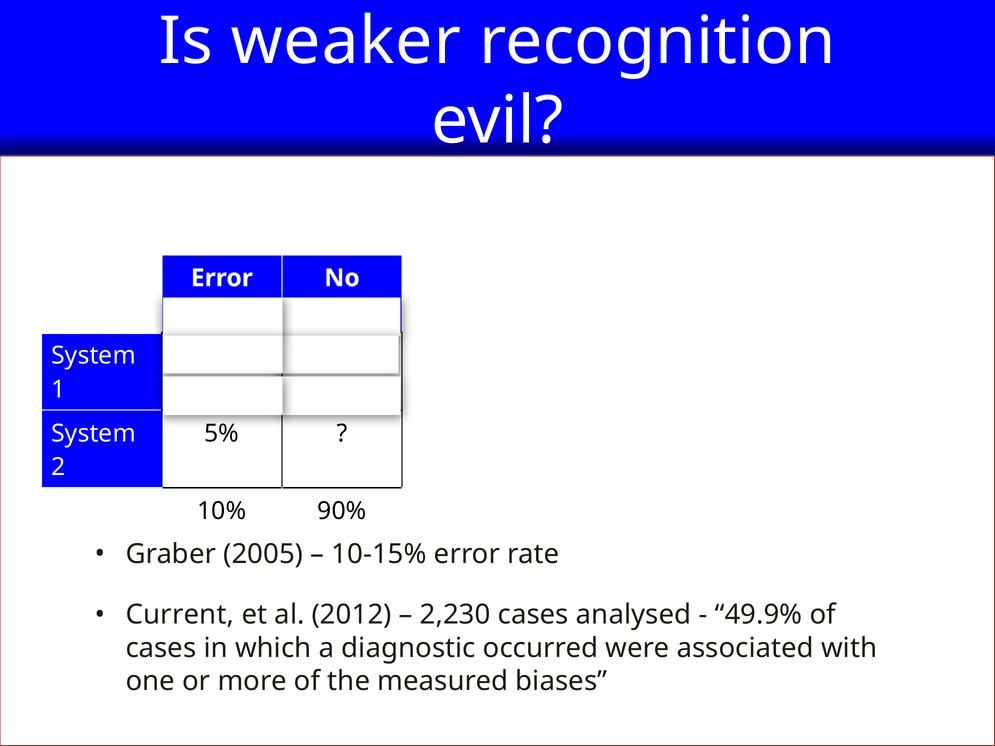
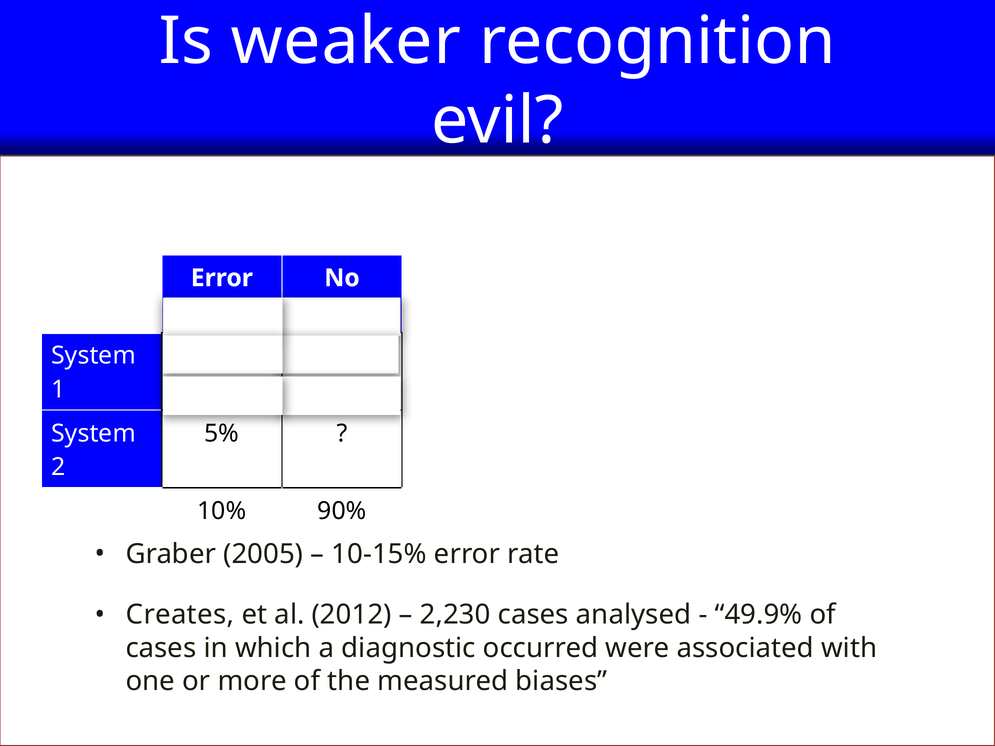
Current: Current -> Creates (180, 615)
